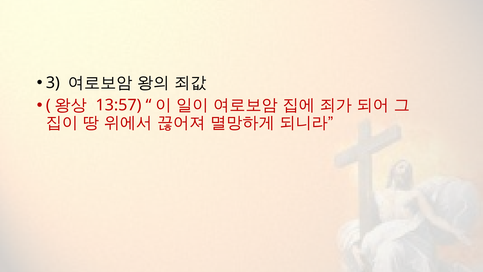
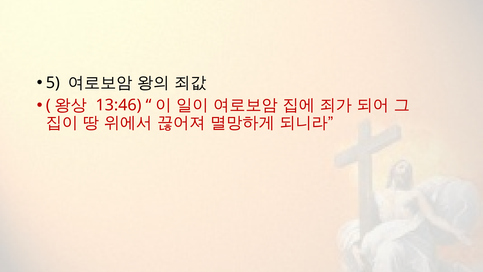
3: 3 -> 5 (53, 83)
13:57: 13:57 -> 13:46 (118, 105)
